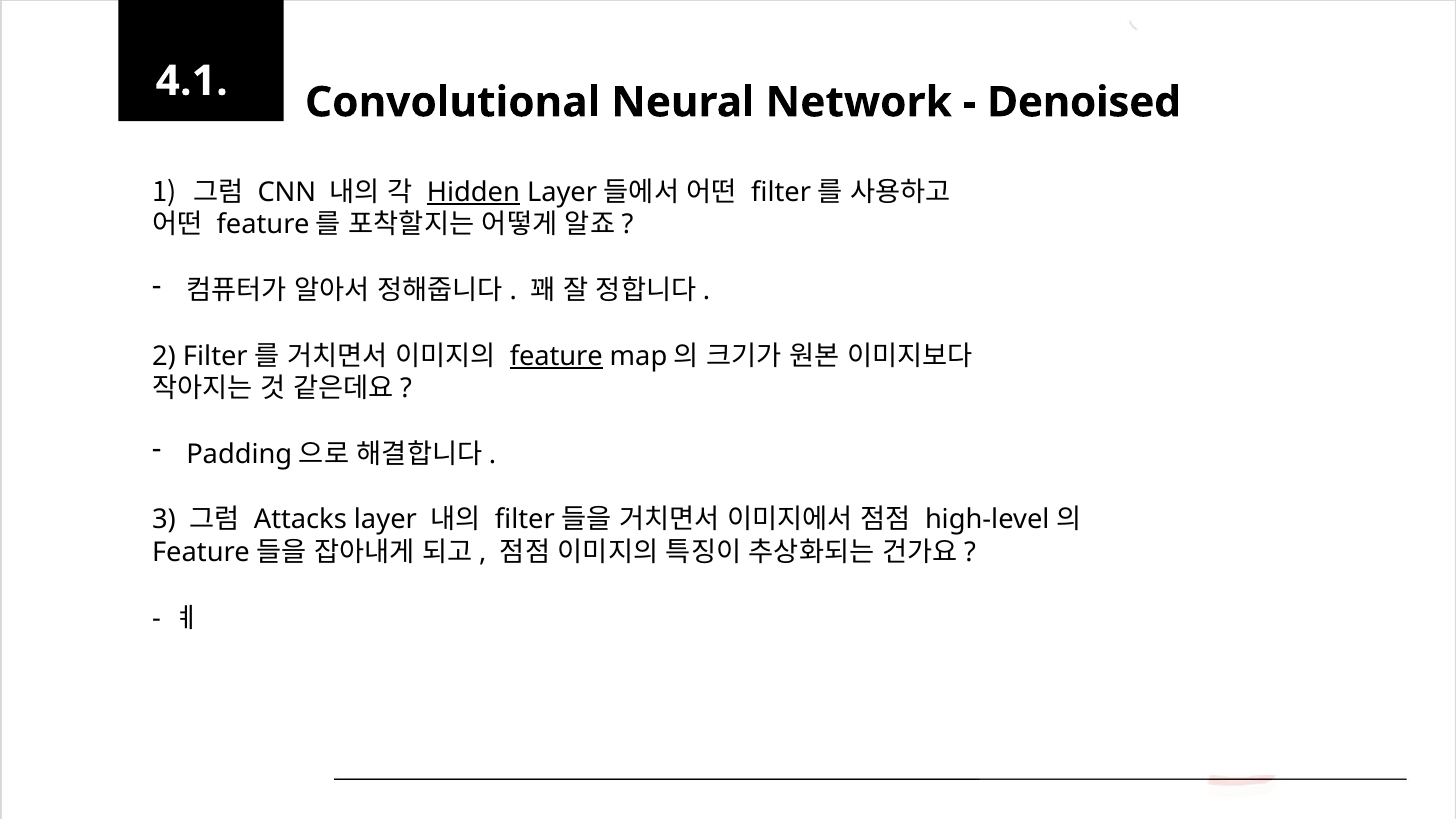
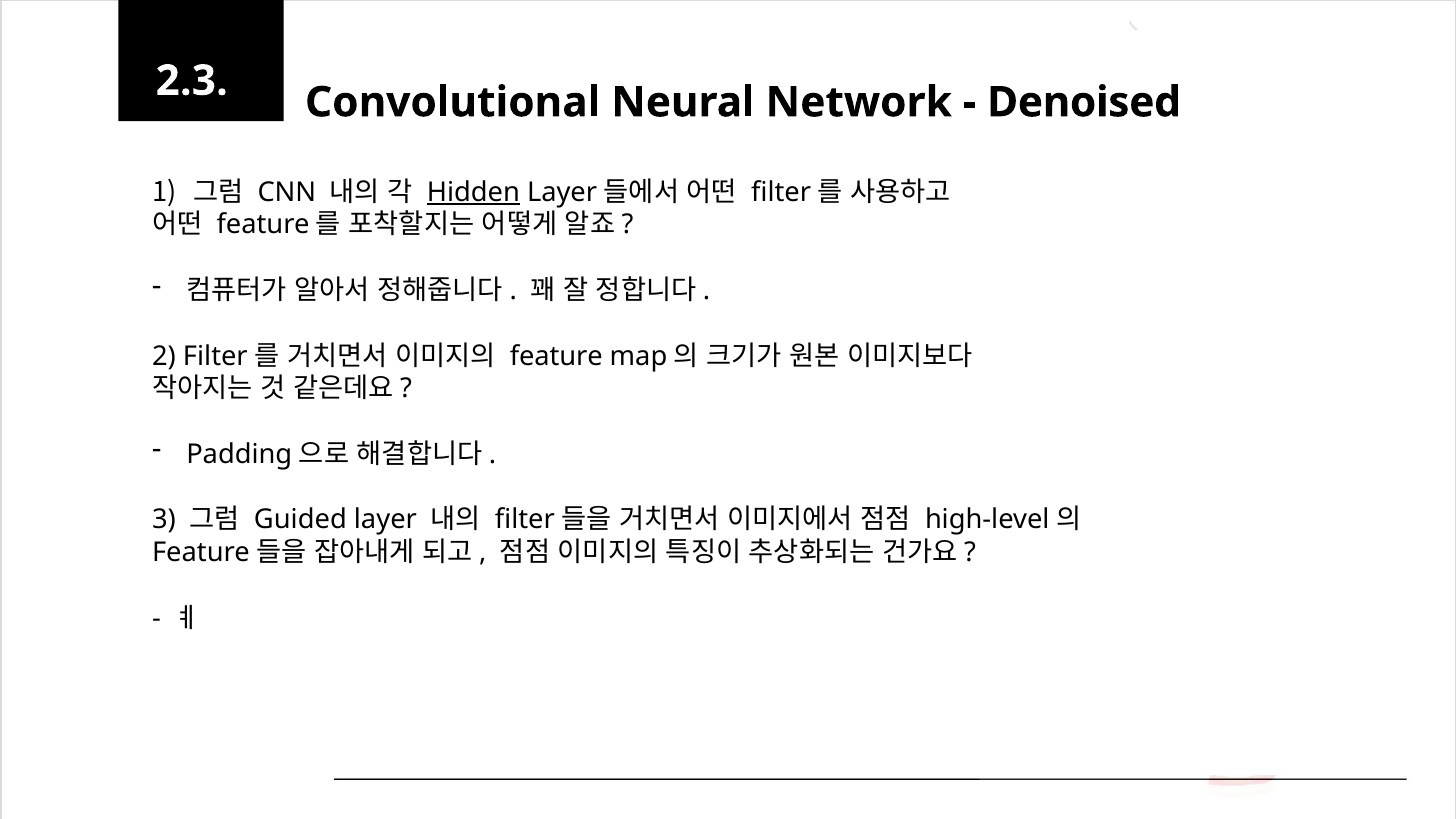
4.1: 4.1 -> 2.3 (192, 81)
feature underline: present -> none (556, 356)
Attacks: Attacks -> Guided (300, 520)
